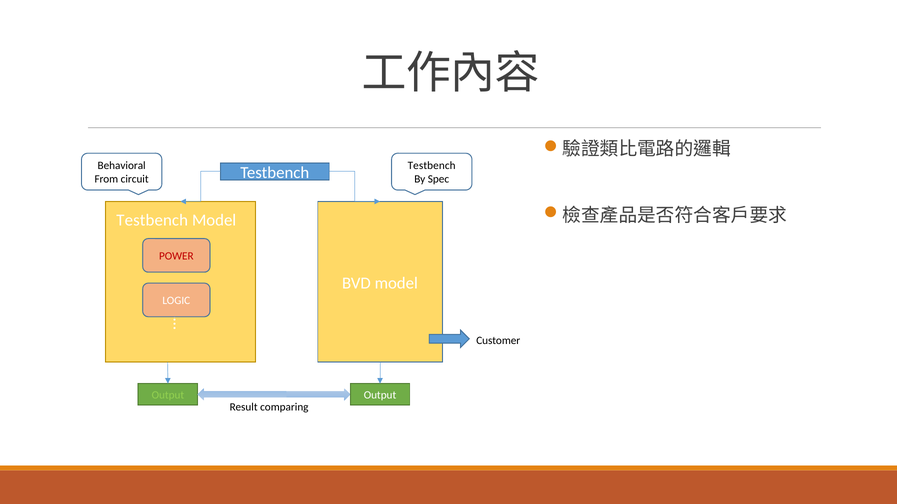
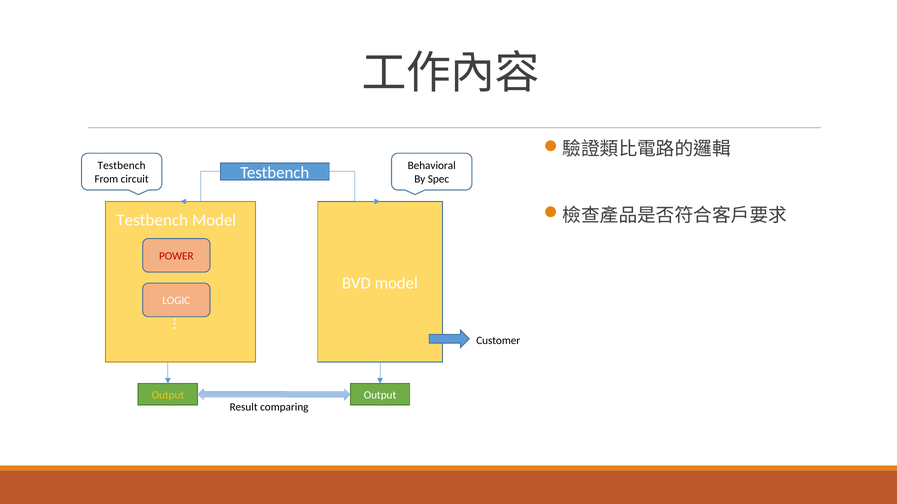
Behavioral: Behavioral -> Testbench (122, 166)
Testbench: Testbench -> Behavioral (432, 166)
Output colour: light green -> yellow (168, 396)
